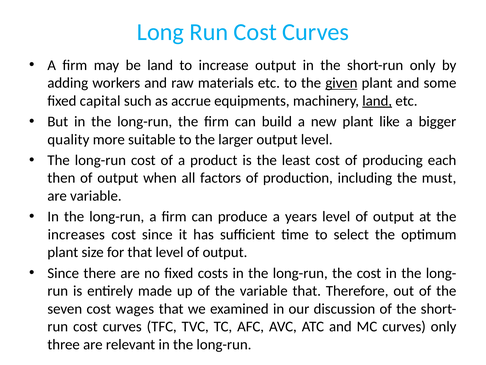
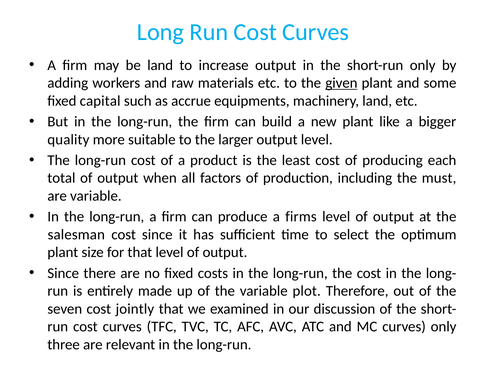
land underline: present -> none (377, 101)
then: then -> total (61, 178)
years: years -> firms (301, 216)
increases: increases -> salesman (76, 234)
variable that: that -> plot (307, 291)
wages: wages -> jointly (135, 308)
